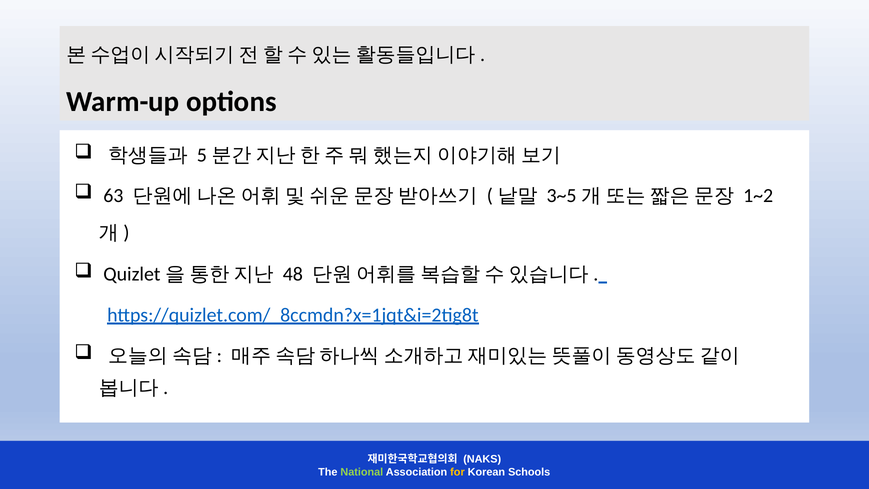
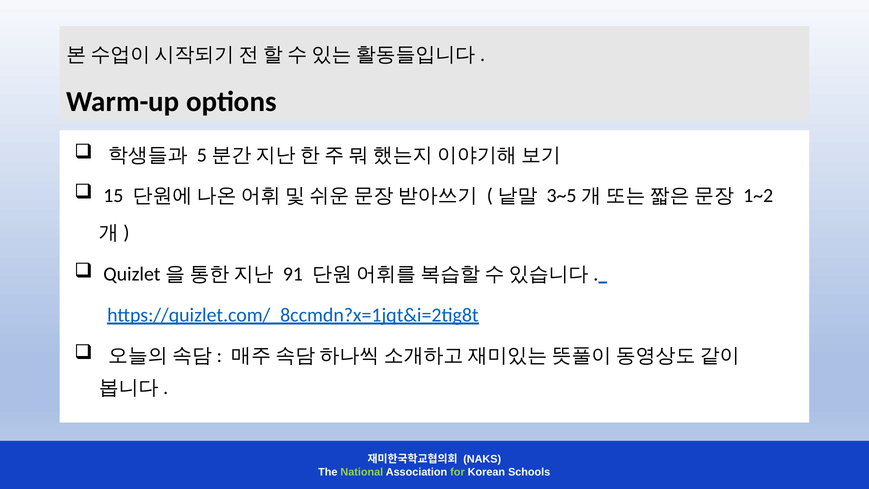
63: 63 -> 15 (113, 195)
48: 48 -> 91 (293, 274)
for colour: yellow -> light green (457, 472)
